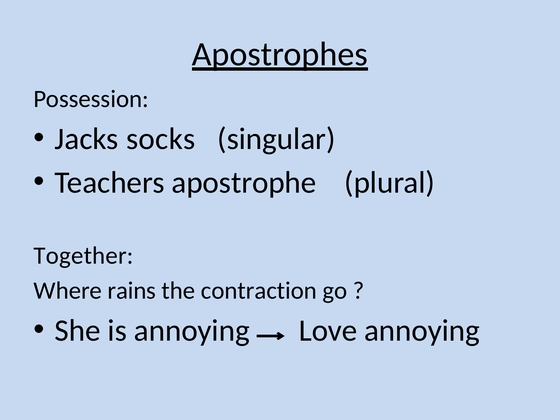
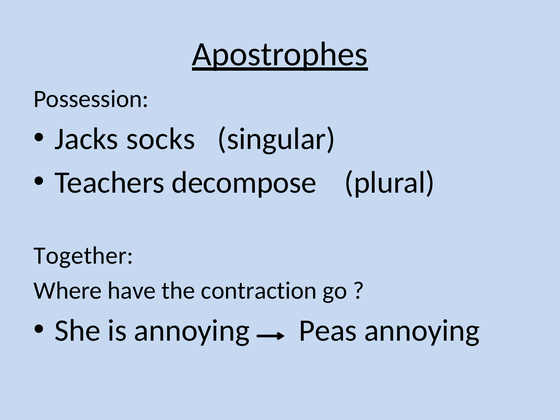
apostrophe: apostrophe -> decompose (244, 183)
rains: rains -> have (132, 290)
Love: Love -> Peas (328, 331)
